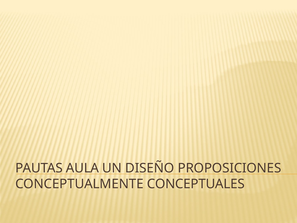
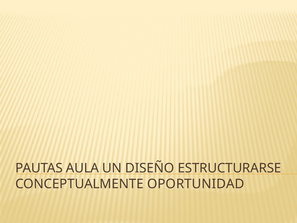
PROPOSICIONES: PROPOSICIONES -> ESTRUCTURARSE (230, 168)
CONCEPTUALES: CONCEPTUALES -> OPORTUNIDAD (196, 184)
